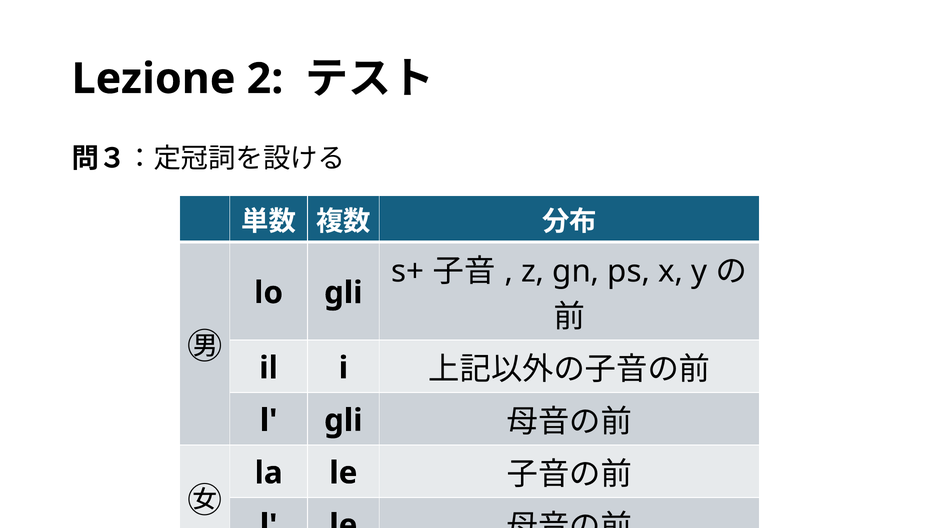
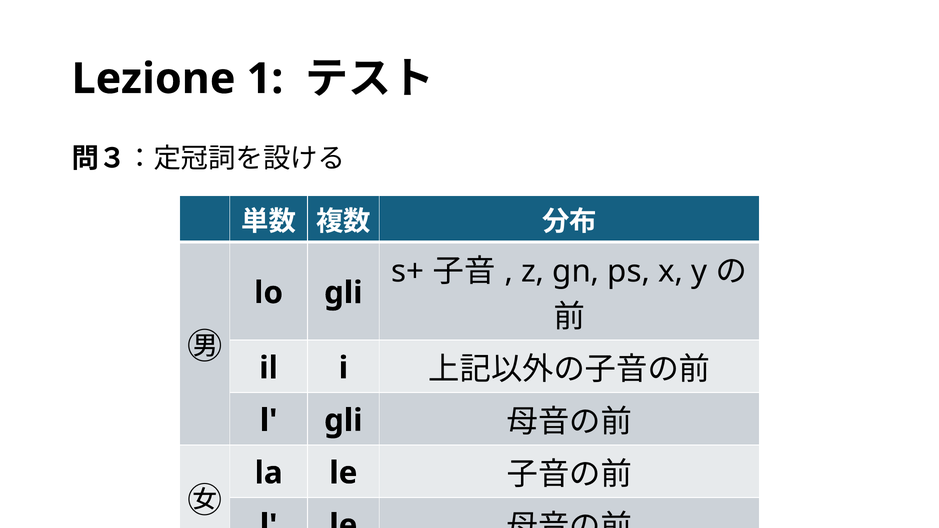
2: 2 -> 1 (265, 79)
